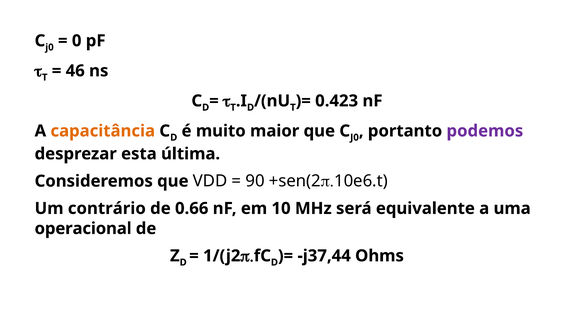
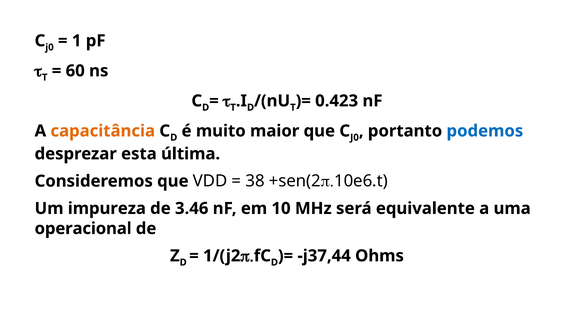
0: 0 -> 1 (77, 41)
46: 46 -> 60 (75, 71)
podemos colour: purple -> blue (485, 131)
90: 90 -> 38 (255, 181)
contrário: contrário -> impureza (107, 208)
0.66: 0.66 -> 3.46 (192, 208)
